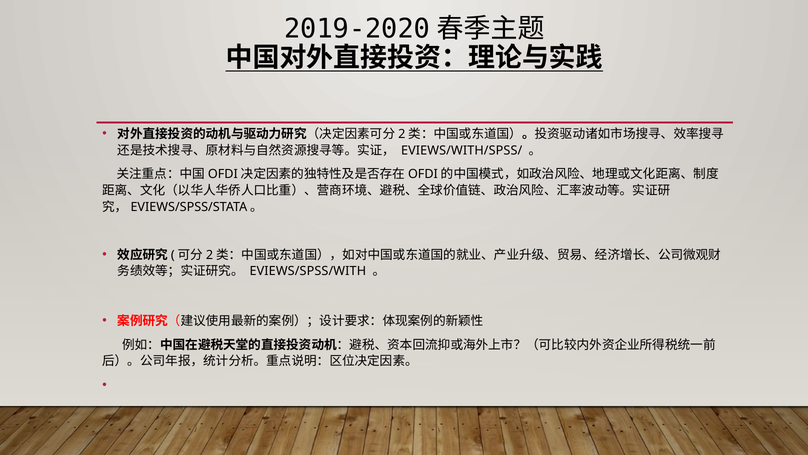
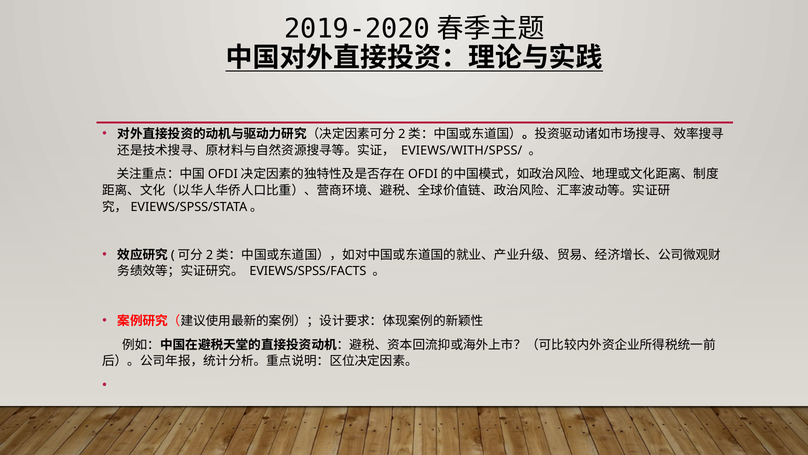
EVIEWS/SPSS/WITH: EVIEWS/SPSS/WITH -> EVIEWS/SPSS/FACTS (308, 271)
